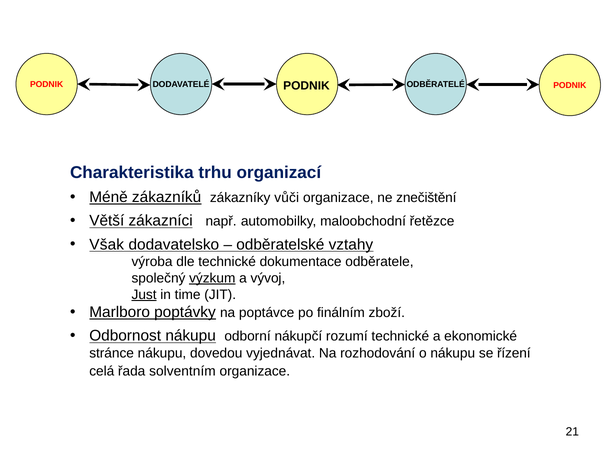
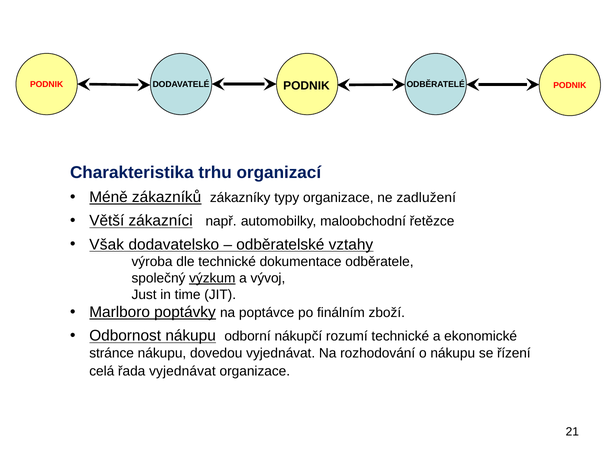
vůči: vůči -> typy (287, 198)
znečištění: znečištění -> zadlužení (426, 198)
Just underline: present -> none (144, 295)
řada solventním: solventním -> vyjednávat (182, 371)
